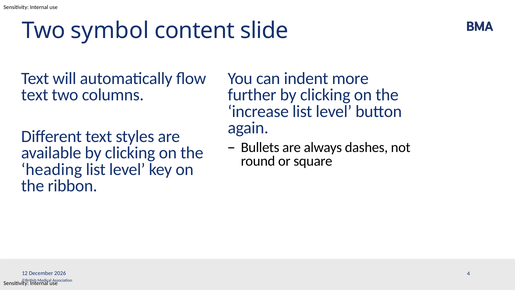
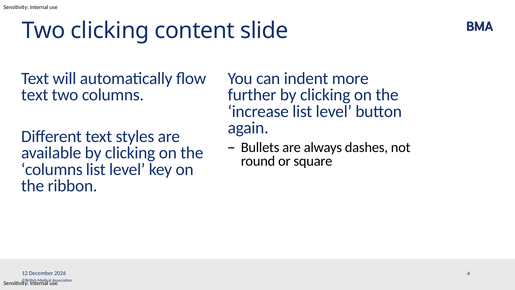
Two symbol: symbol -> clicking (110, 31)
heading: heading -> columns (52, 169)
